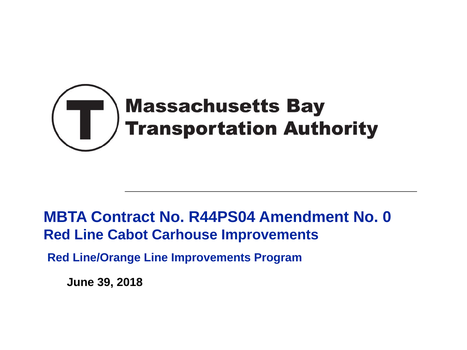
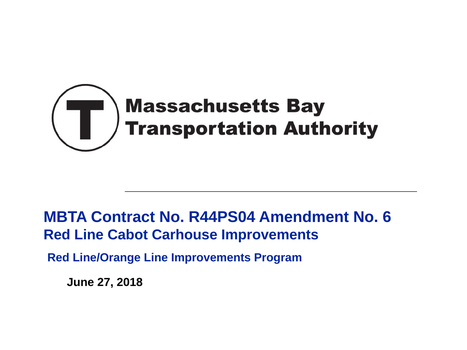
0: 0 -> 6 (387, 217)
39: 39 -> 27 (105, 283)
